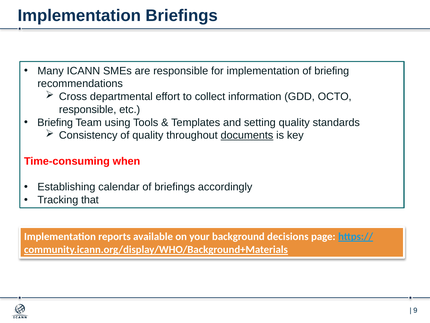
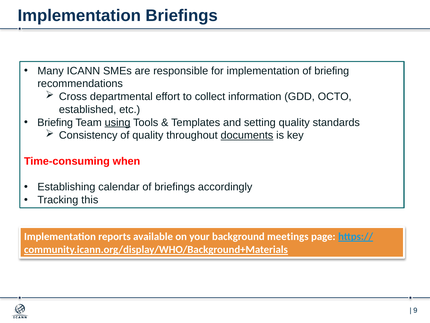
responsible: responsible -> established (88, 109)
using underline: none -> present (118, 122)
that: that -> this (90, 200)
decisions: decisions -> meetings (288, 236)
